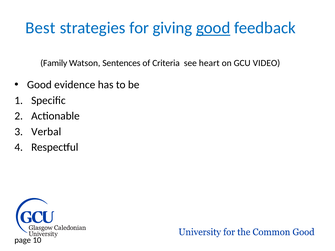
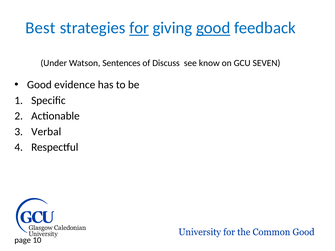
for underline: none -> present (139, 28)
Family: Family -> Under (54, 63)
Criteria: Criteria -> Discuss (166, 63)
heart: heart -> know (209, 63)
VIDEO: VIDEO -> SEVEN (266, 63)
